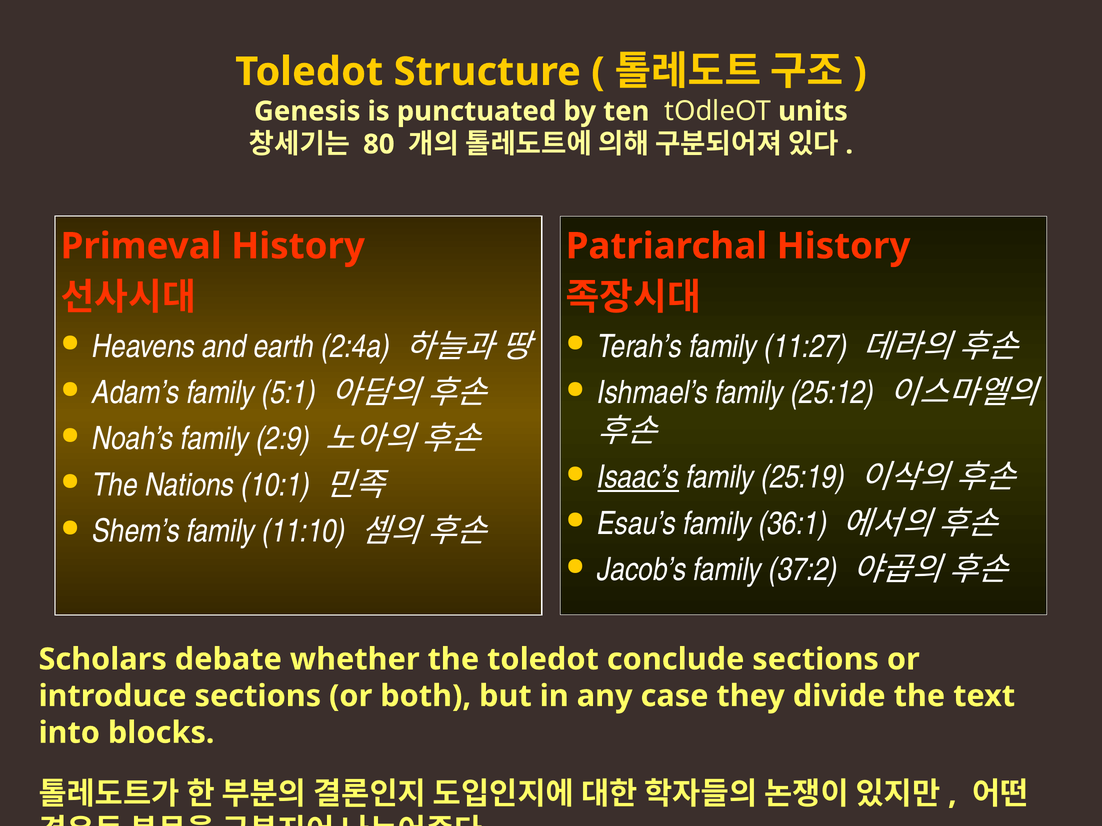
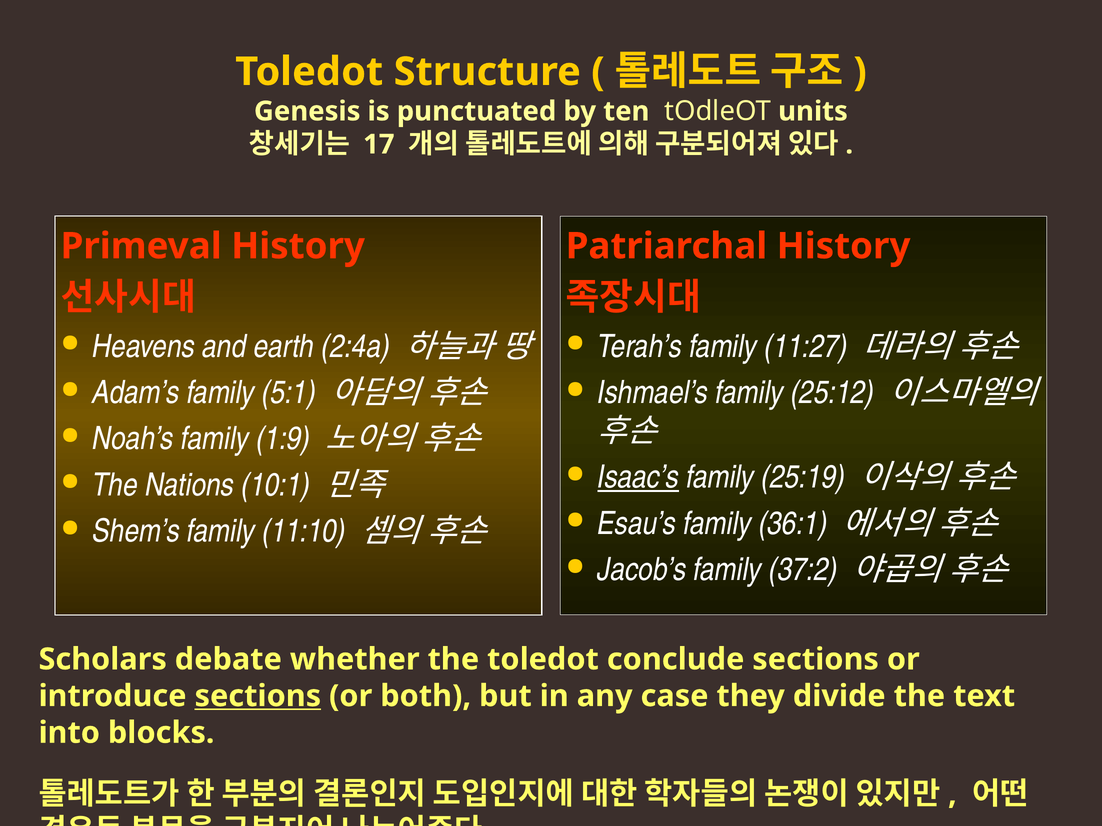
80: 80 -> 17 (379, 144)
2:9: 2:9 -> 1:9 (283, 439)
sections underline: none -> present (258, 696)
